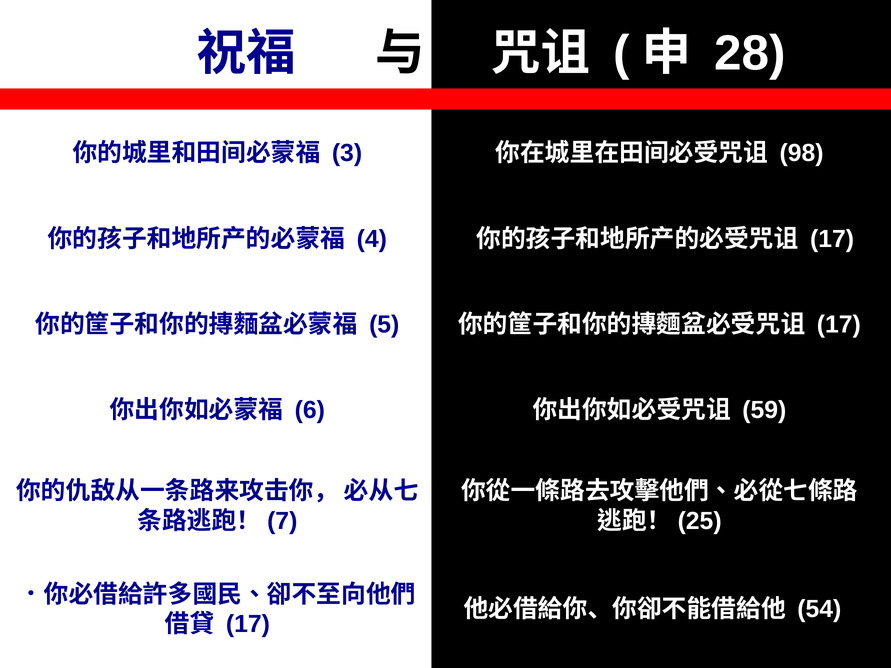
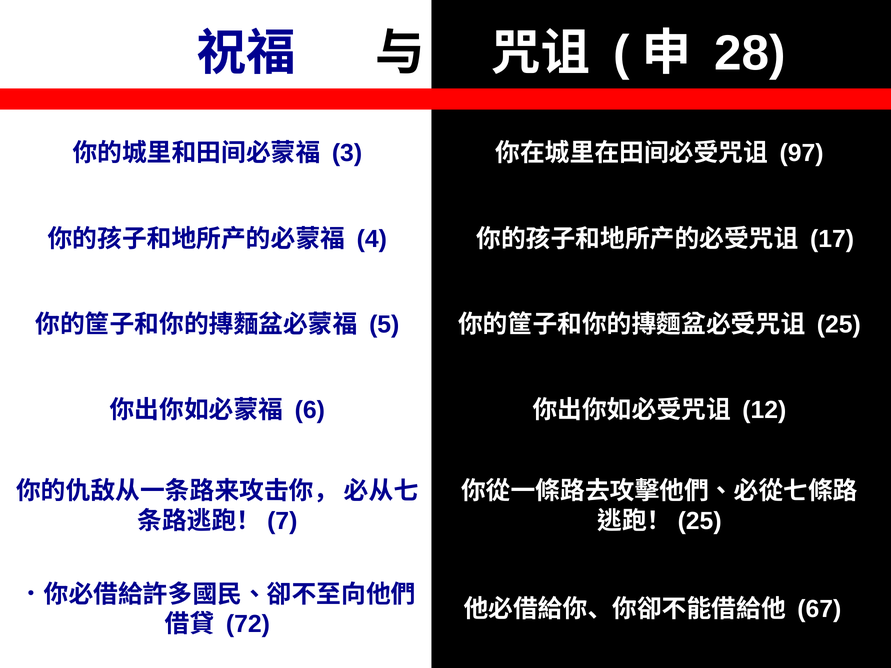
98: 98 -> 97 (802, 153)
17: 17 -> 25 (839, 325)
59: 59 -> 12 (764, 410)
54: 54 -> 67 (819, 609)
17: 17 -> 72 (248, 624)
